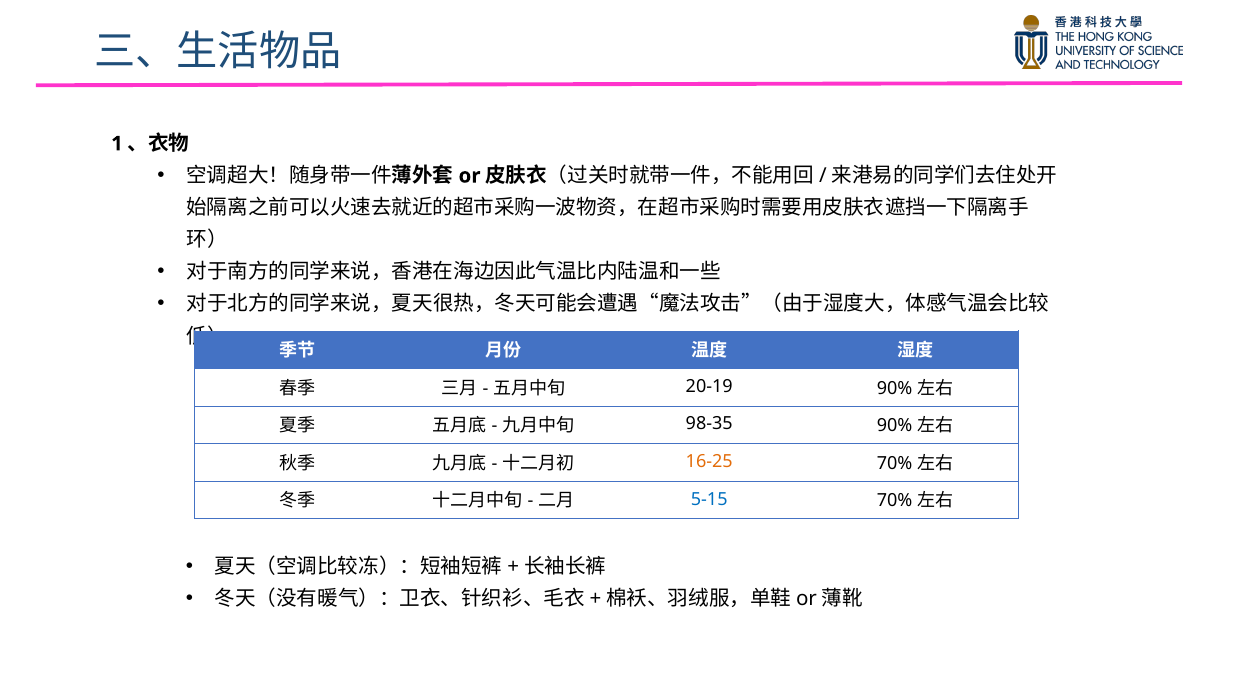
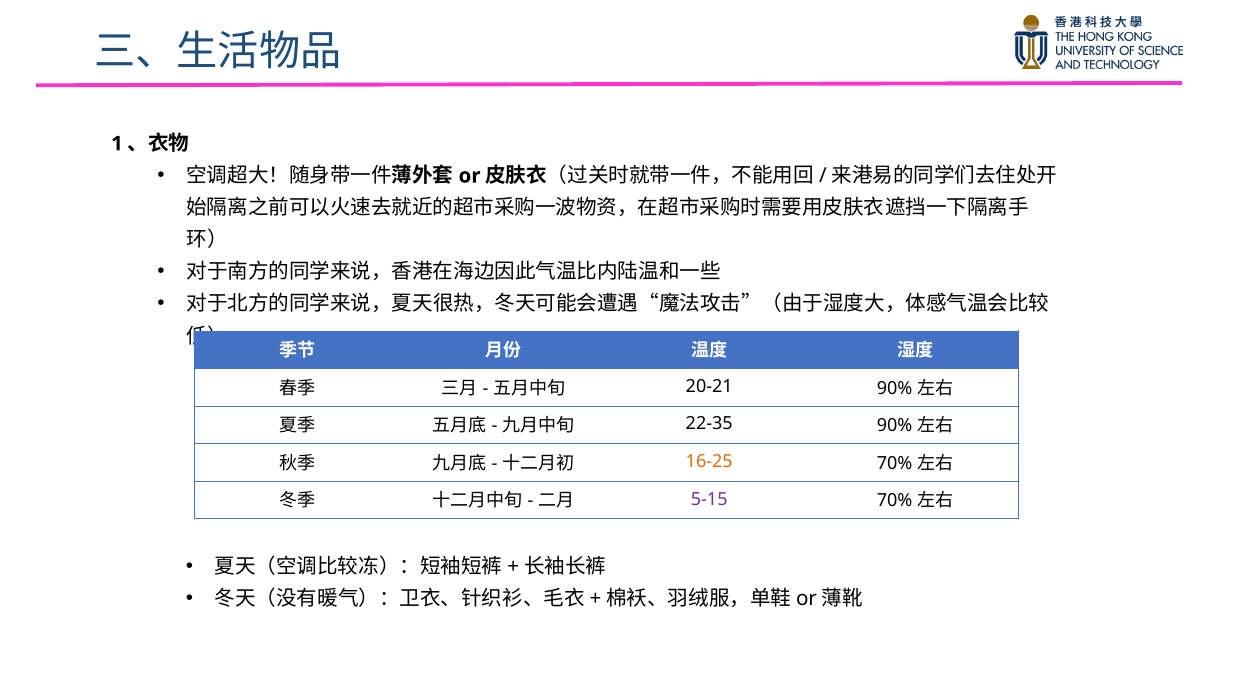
20-19: 20-19 -> 20-21 (709, 386)
98-35: 98-35 -> 22-35 (709, 424)
5-15 colour: blue -> purple (709, 499)
